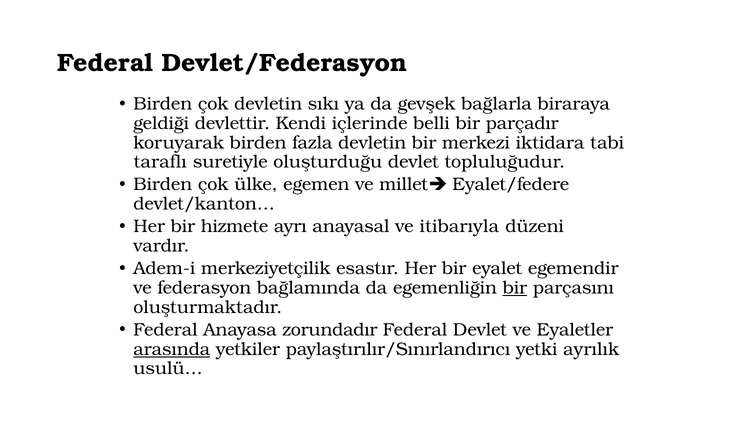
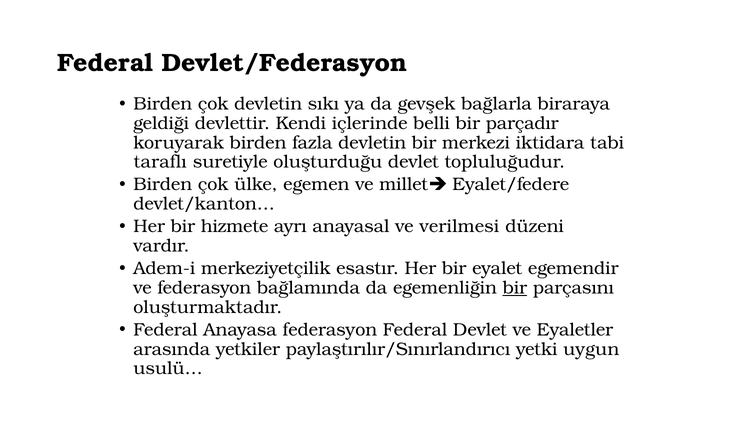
itibarıyla: itibarıyla -> verilmesi (459, 226)
Anayasa zorundadır: zorundadır -> federasyon (330, 330)
arasında underline: present -> none (172, 349)
ayrılık: ayrılık -> uygun (591, 349)
